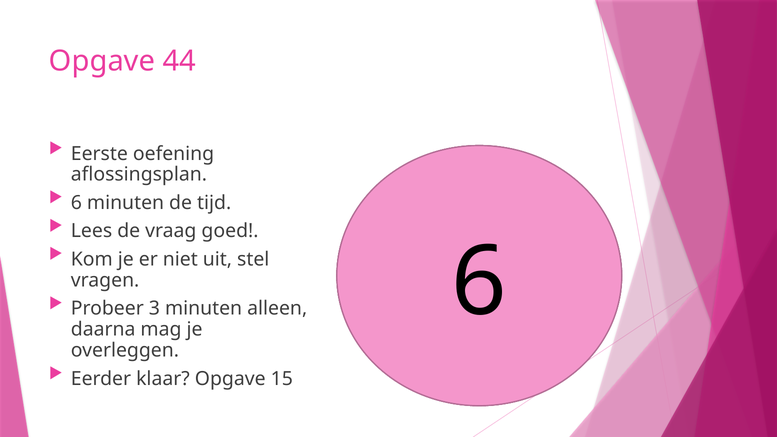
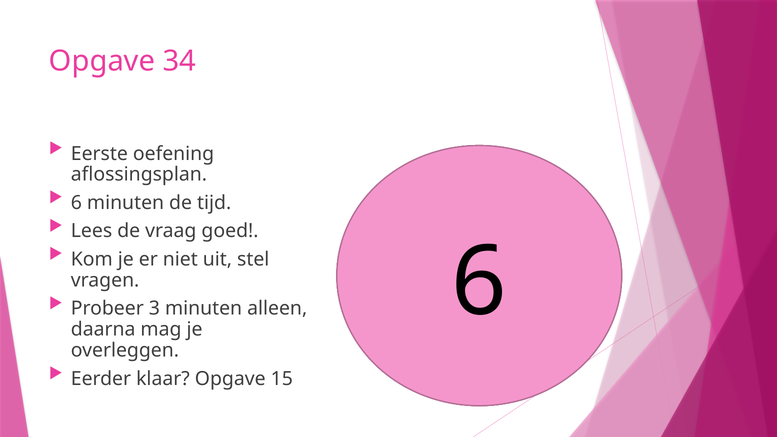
44: 44 -> 34 (179, 61)
